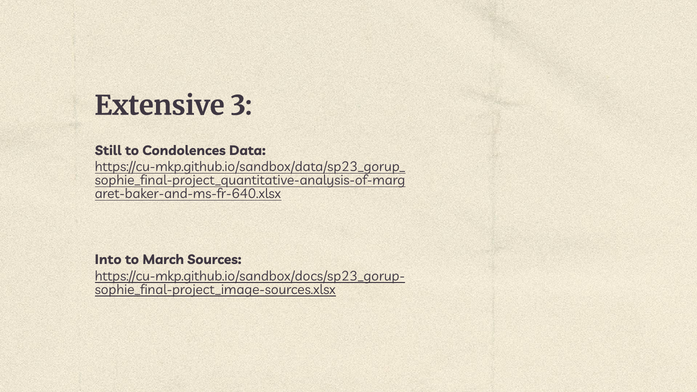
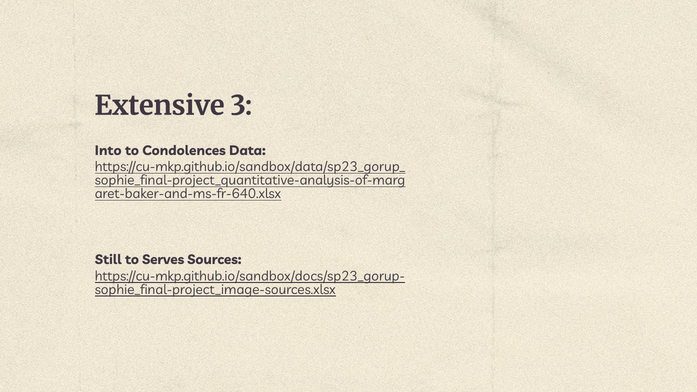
Still: Still -> Into (108, 151)
Into: Into -> Still (108, 260)
March: March -> Serves (163, 260)
